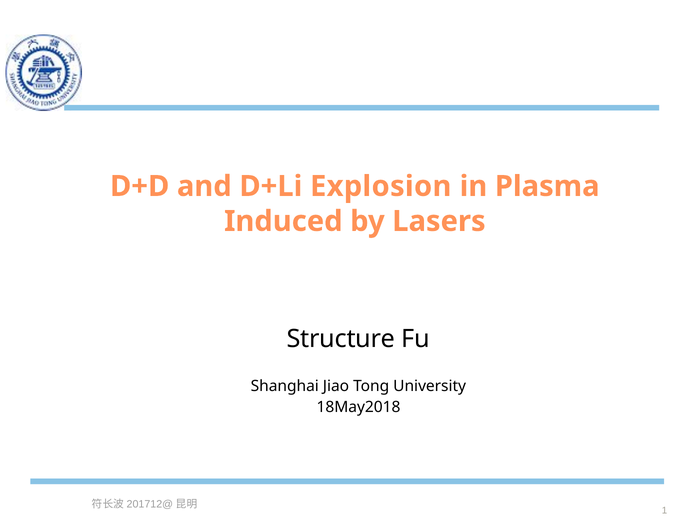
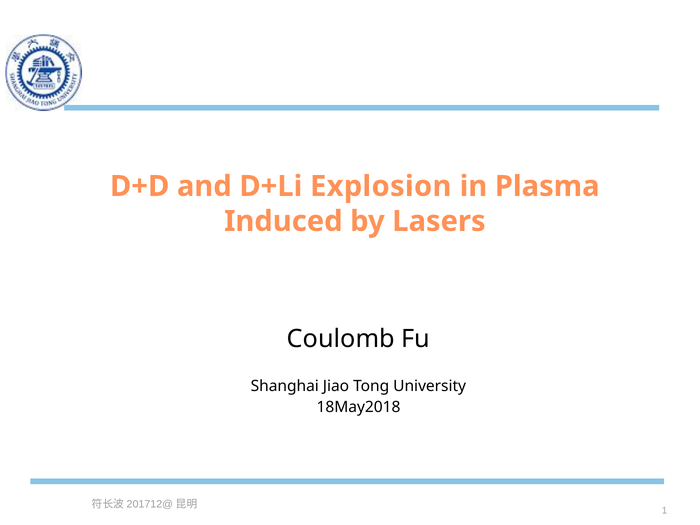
Structure: Structure -> Coulomb (341, 339)
